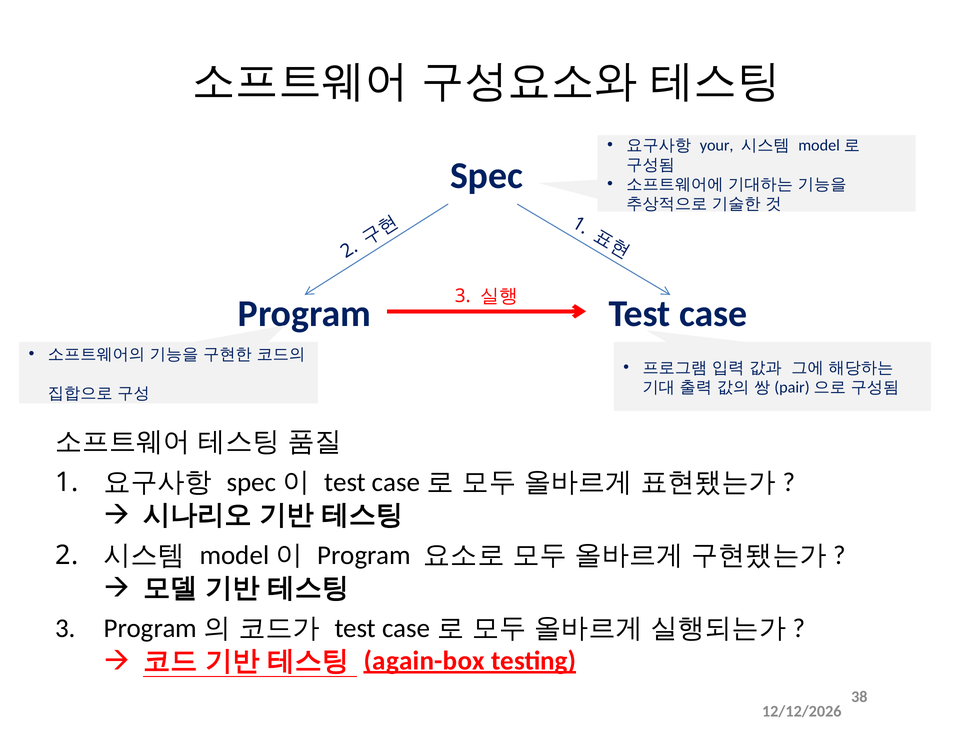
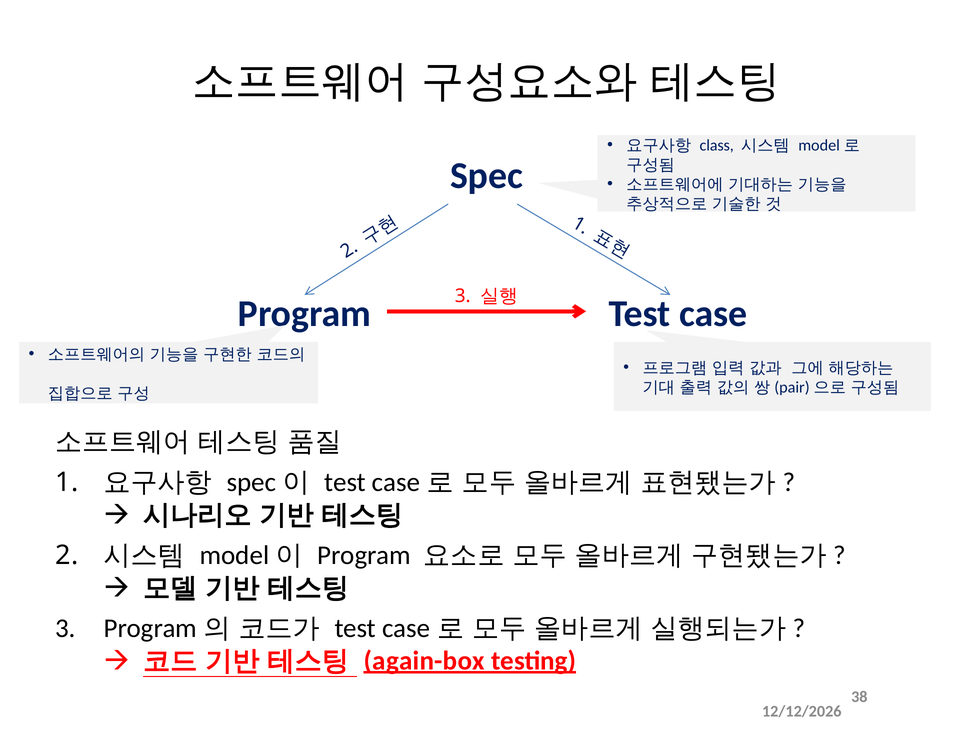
your: your -> class (717, 145)
